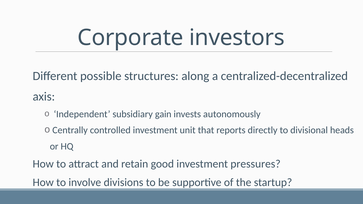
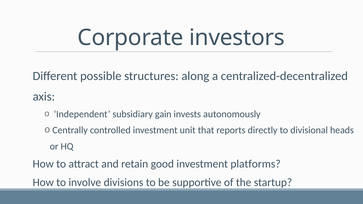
pressures: pressures -> platforms (256, 164)
